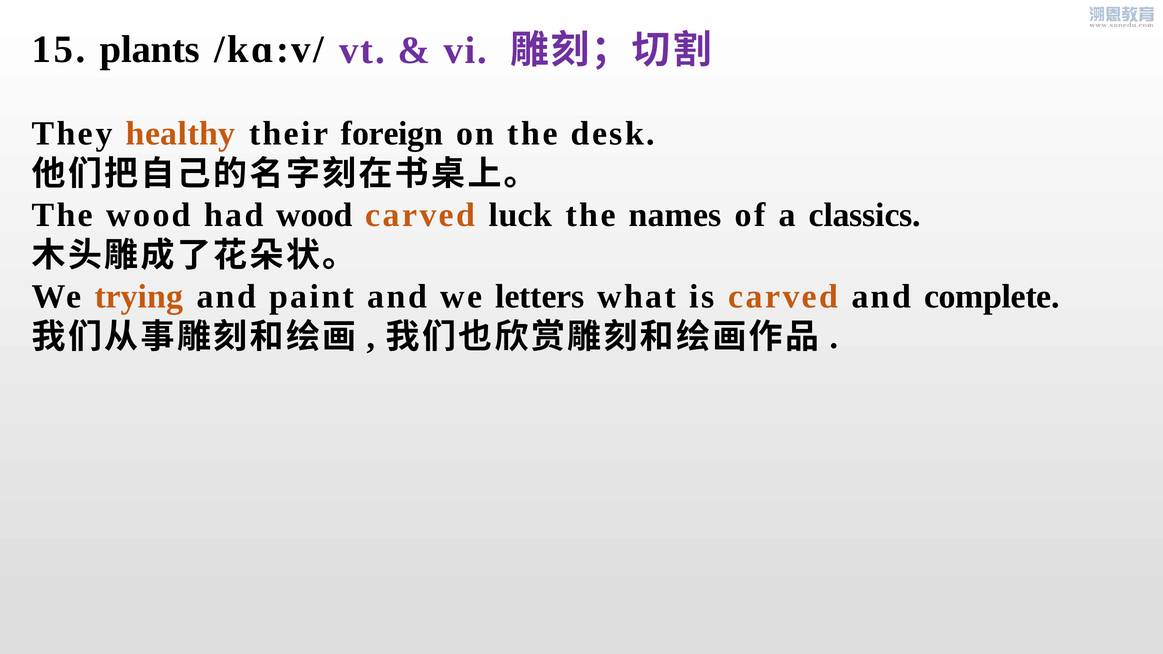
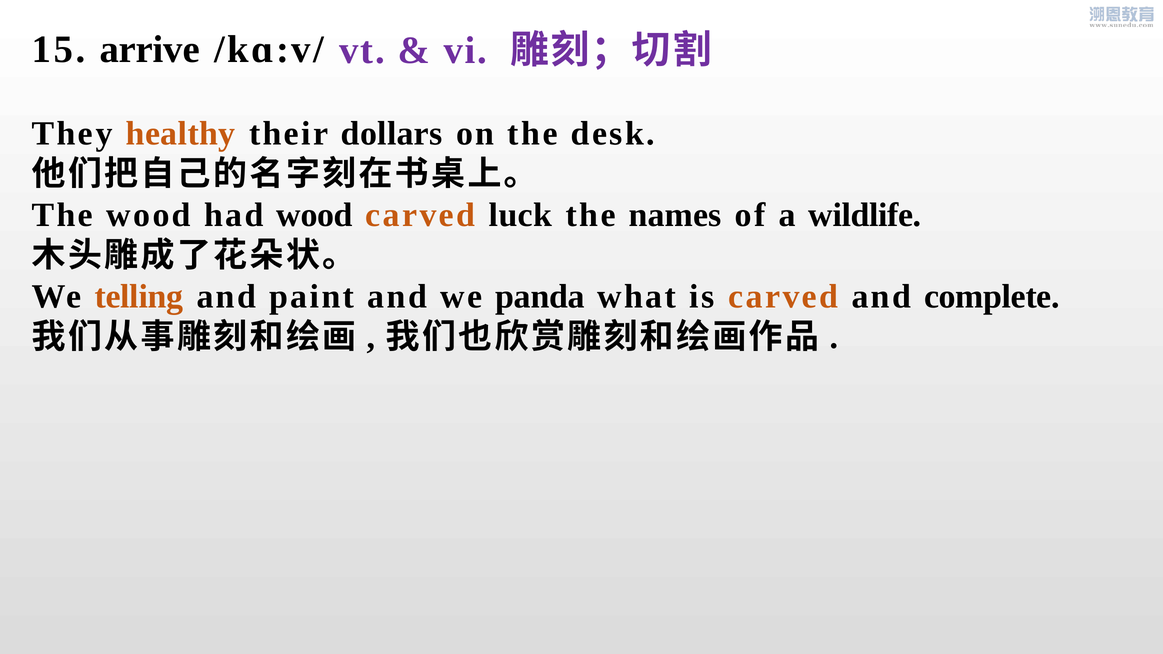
plants: plants -> arrive (150, 50)
foreign: foreign -> dollars (392, 134)
classics: classics -> wildlife (865, 215)
trying: trying -> telling (139, 297)
letters: letters -> panda (540, 297)
